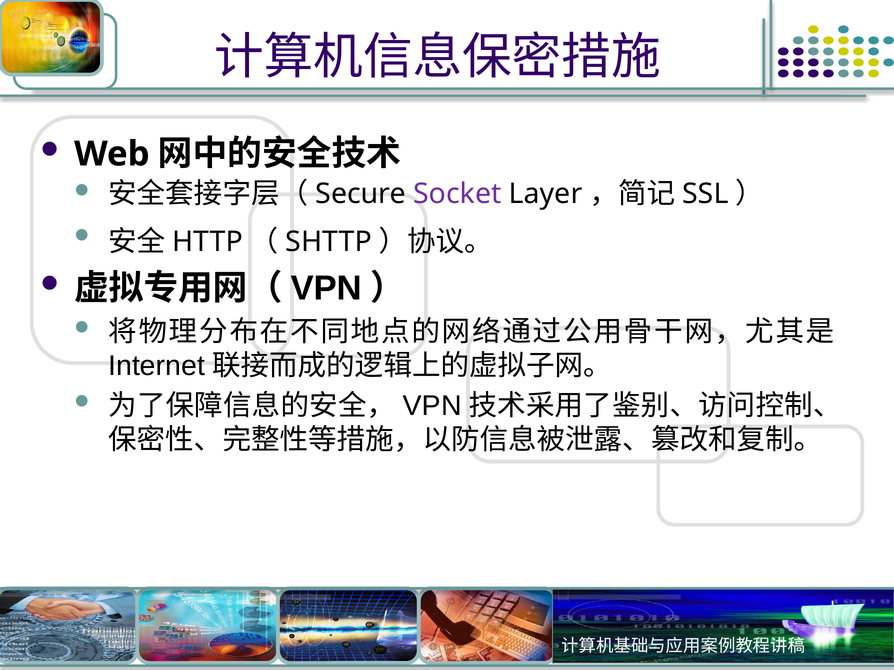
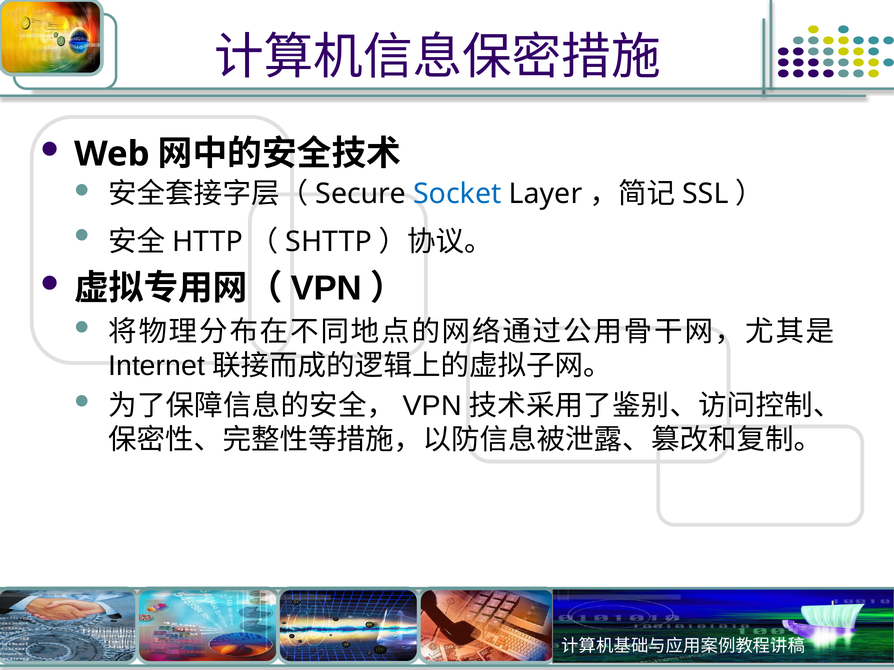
Socket colour: purple -> blue (457, 194)
